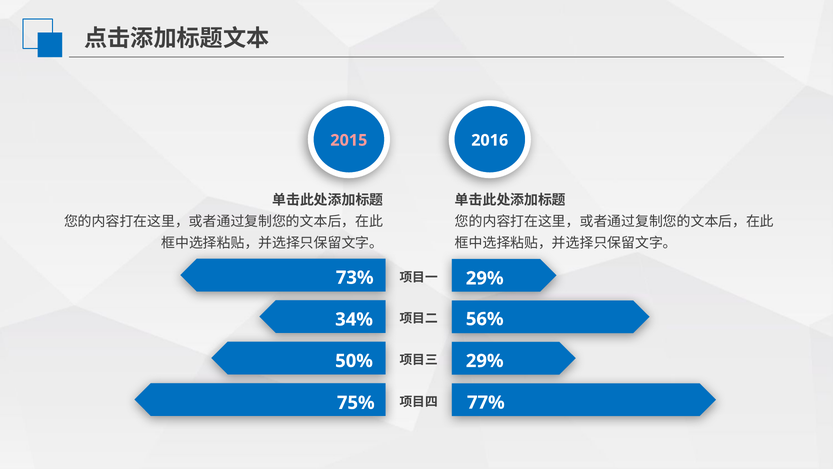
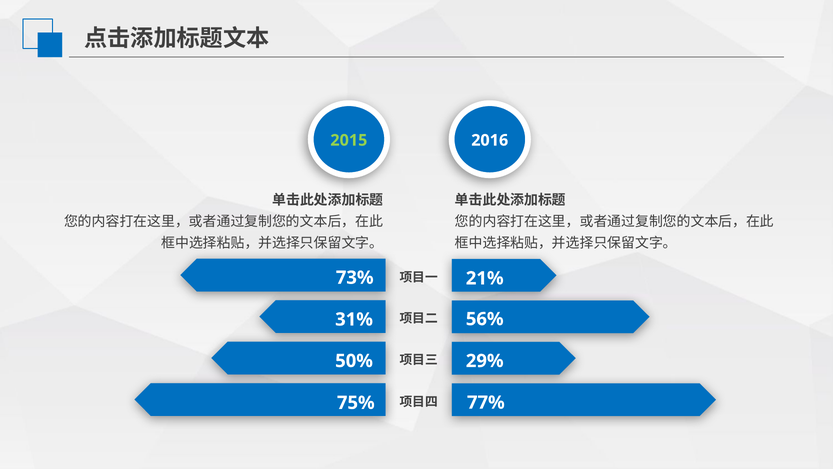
2015 colour: pink -> light green (349, 140)
29%: 29% -> 21% (485, 278)
34%: 34% -> 31% (354, 319)
